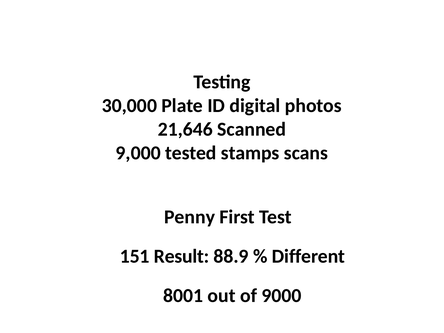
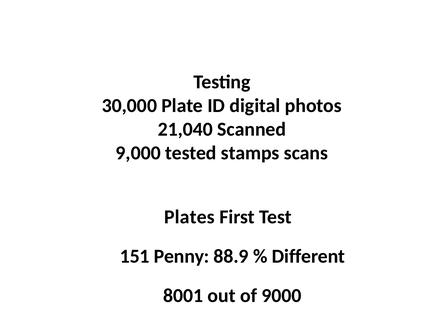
21,646: 21,646 -> 21,040 (185, 129)
Penny: Penny -> Plates (189, 217)
Result: Result -> Penny (182, 256)
